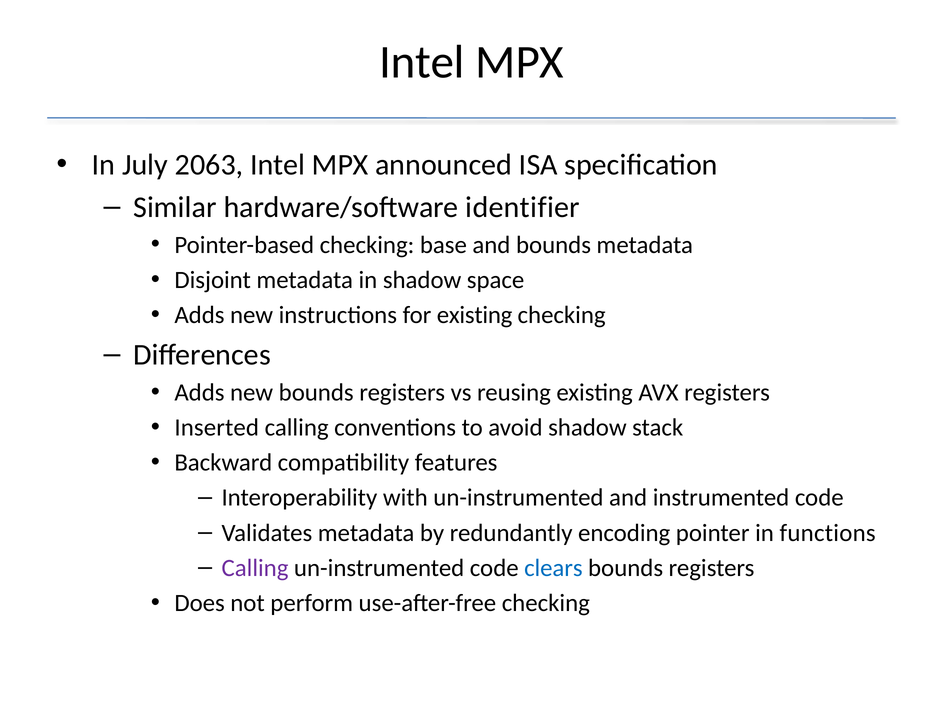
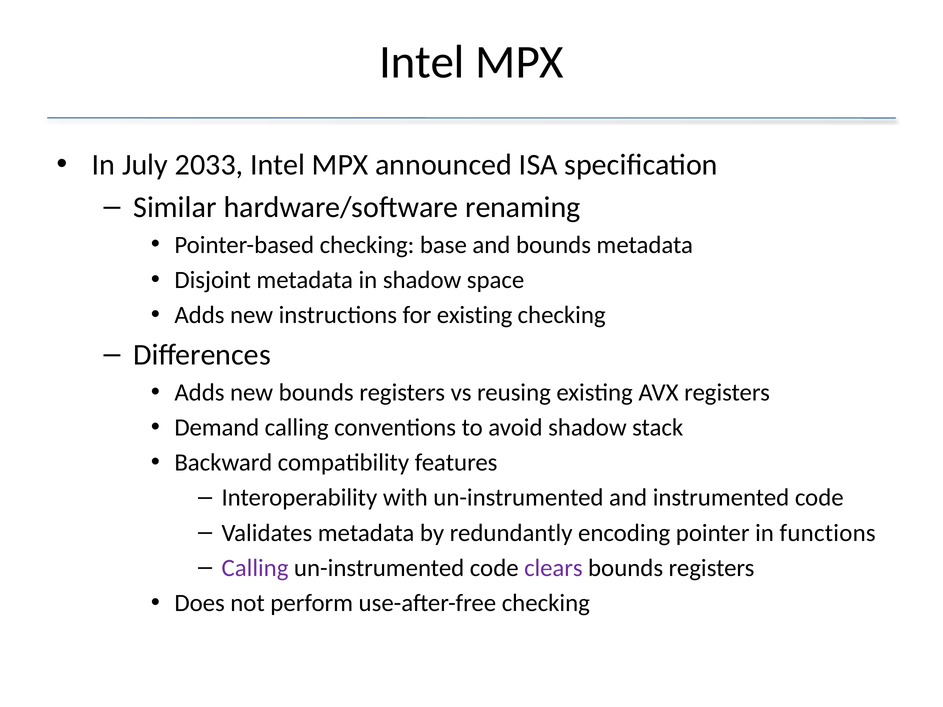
2063: 2063 -> 2033 (209, 165)
identifier: identifier -> renaming (523, 207)
Inserted: Inserted -> Demand (217, 428)
clears colour: blue -> purple (553, 568)
